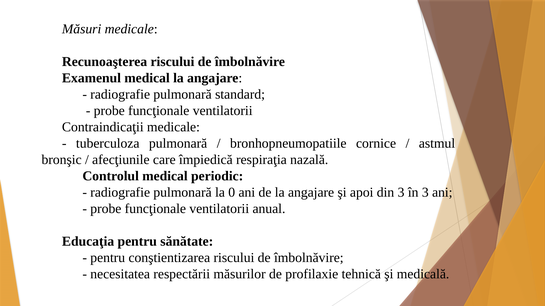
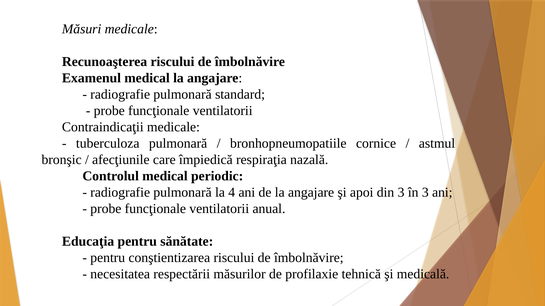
0: 0 -> 4 (232, 193)
